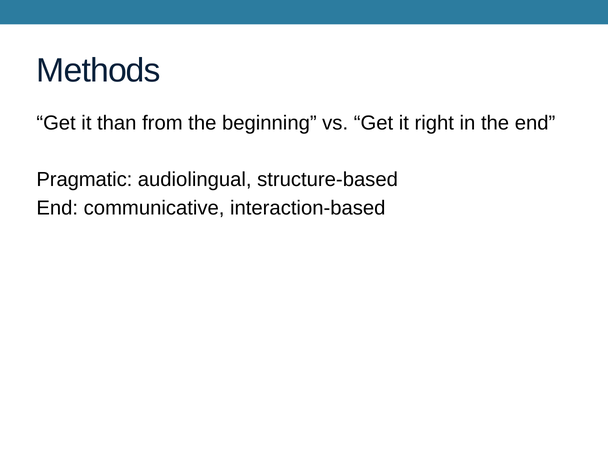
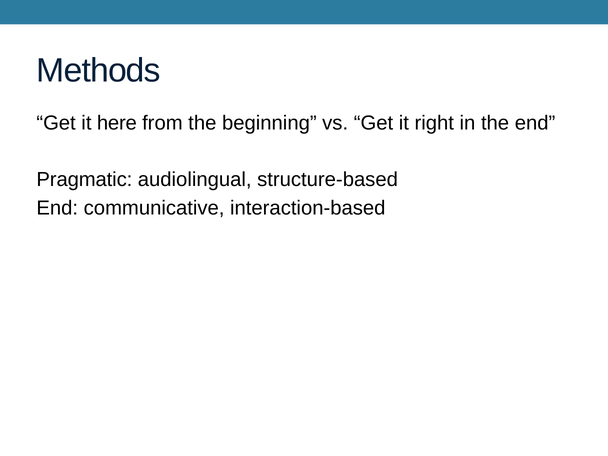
than: than -> here (117, 123)
